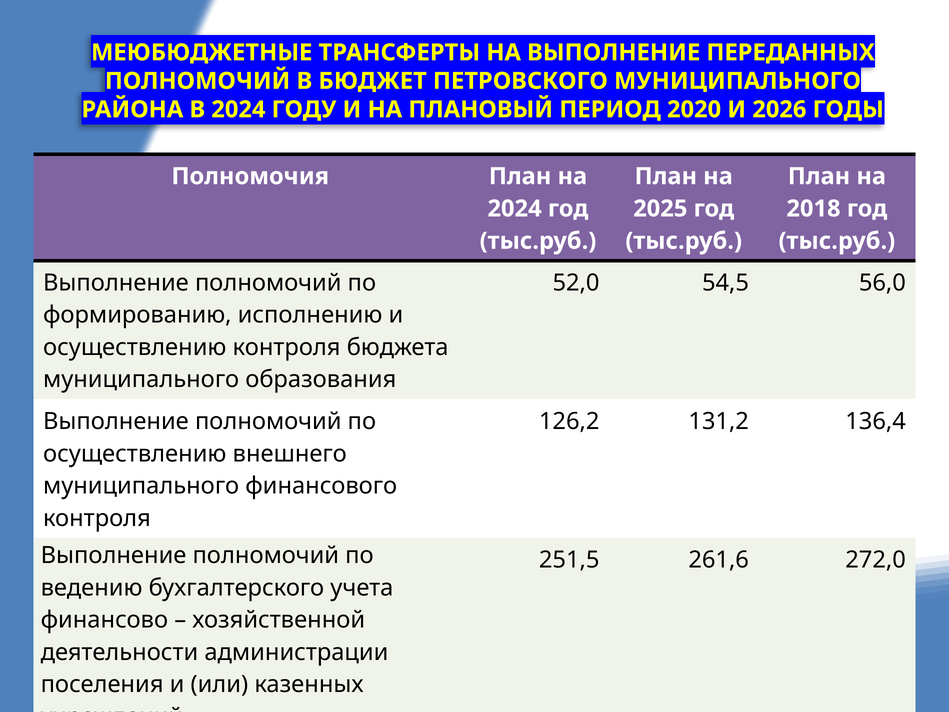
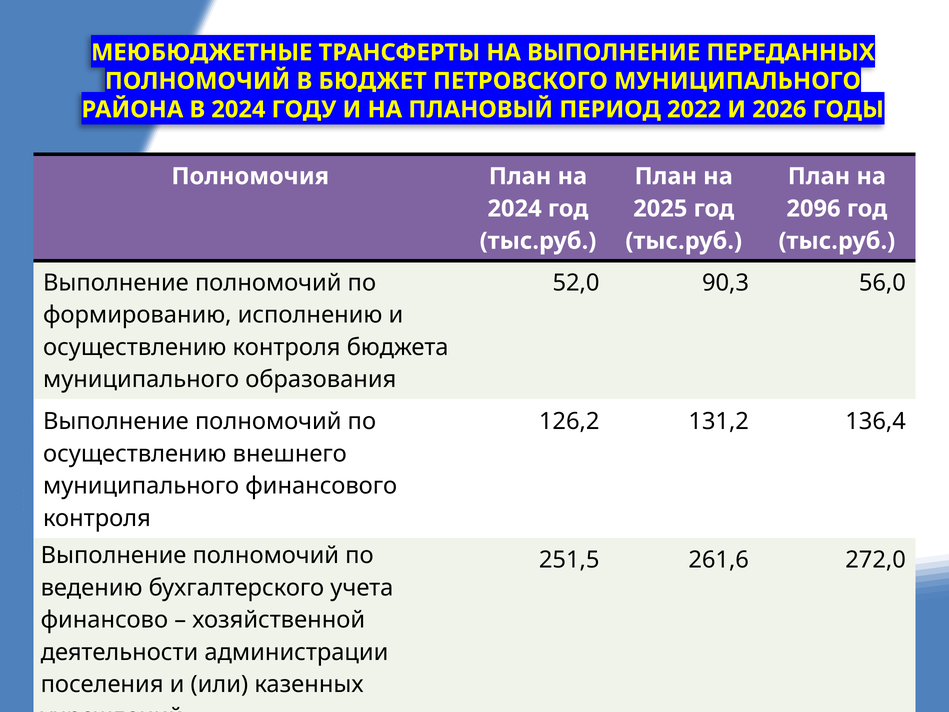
2020: 2020 -> 2022 (694, 109)
2018: 2018 -> 2096 (813, 209)
54,5: 54,5 -> 90,3 (726, 283)
